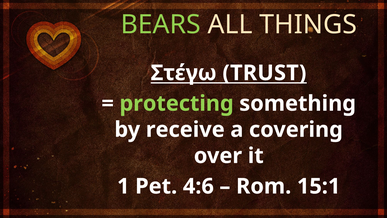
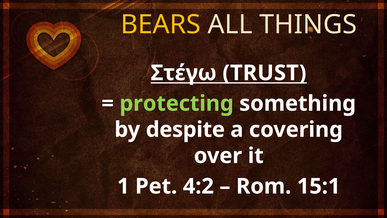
BEARS colour: light green -> yellow (161, 24)
receive: receive -> despite (185, 129)
4:6: 4:6 -> 4:2 (198, 186)
